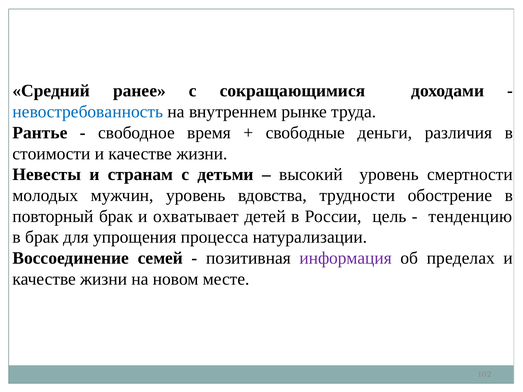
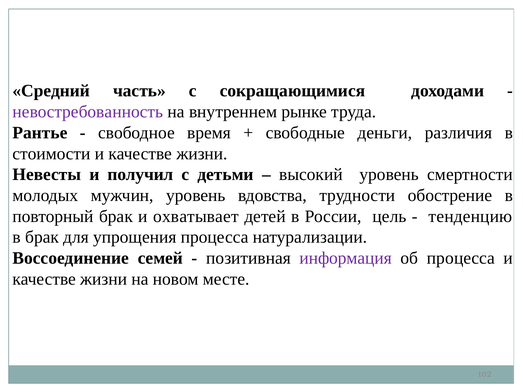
ранее: ранее -> часть (139, 91)
невостребованность colour: blue -> purple (88, 112)
странам: странам -> получил (141, 175)
об пределах: пределах -> процесса (461, 258)
